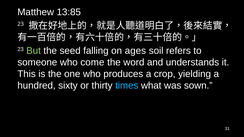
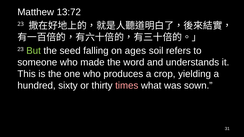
13:85: 13:85 -> 13:72 (69, 12)
come: come -> made (92, 62)
times colour: light blue -> pink (127, 86)
